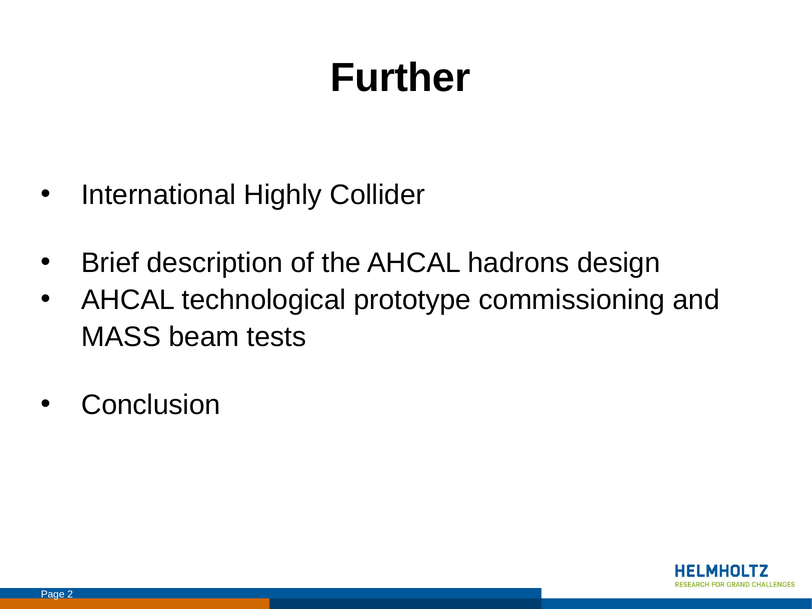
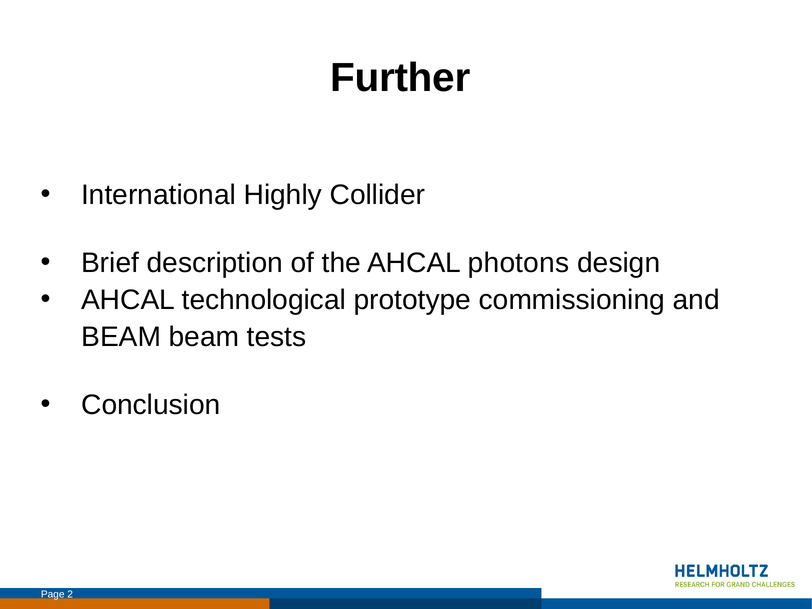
hadrons: hadrons -> photons (519, 263)
MASS: MASS -> BEAM (121, 337)
